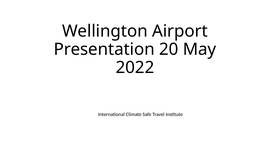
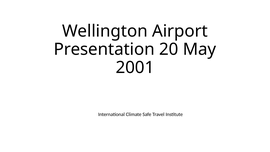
2022: 2022 -> 2001 (135, 67)
